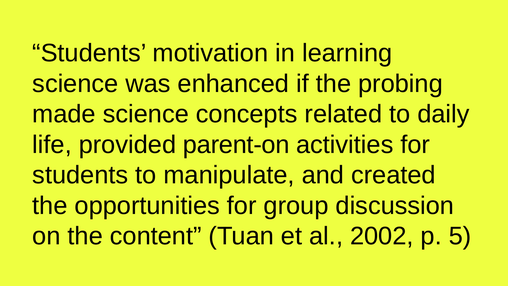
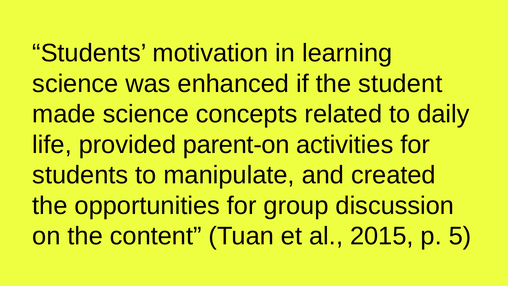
probing: probing -> student (400, 84)
2002: 2002 -> 2015 (382, 236)
